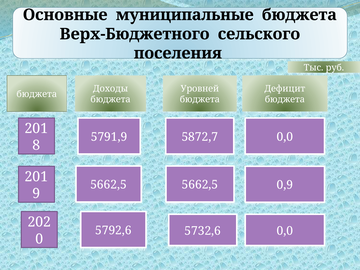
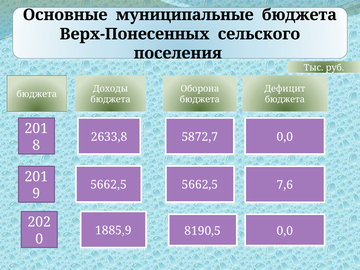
Верх-Бюджетного: Верх-Бюджетного -> Верх-Понесенных (135, 34)
Уровней: Уровней -> Оборона (200, 89)
5791,9: 5791,9 -> 2633,8 (109, 137)
0,9: 0,9 -> 7,6 (285, 185)
5792,6: 5792,6 -> 1885,9 (113, 230)
5732,6: 5732,6 -> 8190,5 (203, 231)
